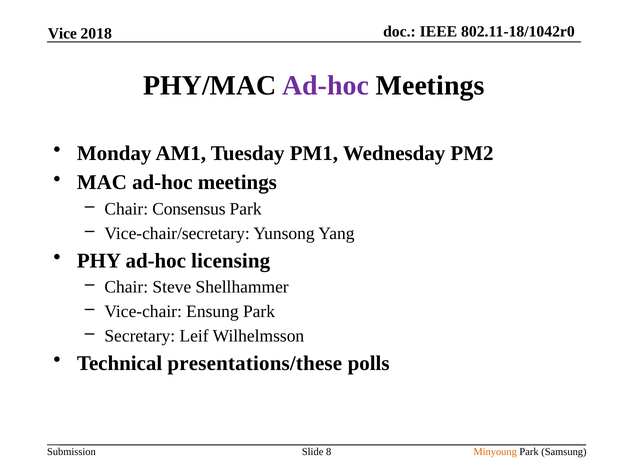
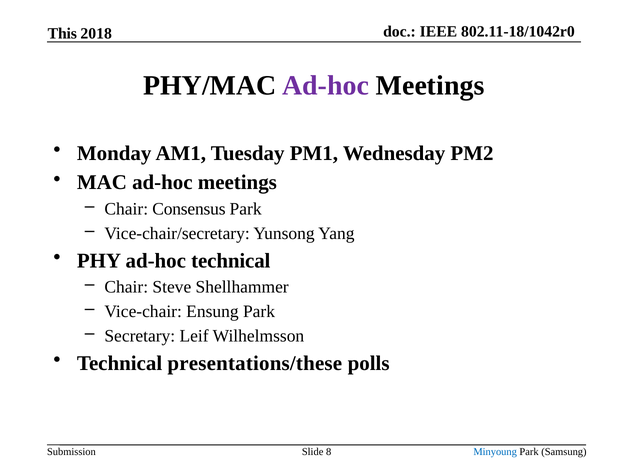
Vice: Vice -> This (62, 34)
ad-hoc licensing: licensing -> technical (231, 261)
Minyoung colour: orange -> blue (495, 452)
